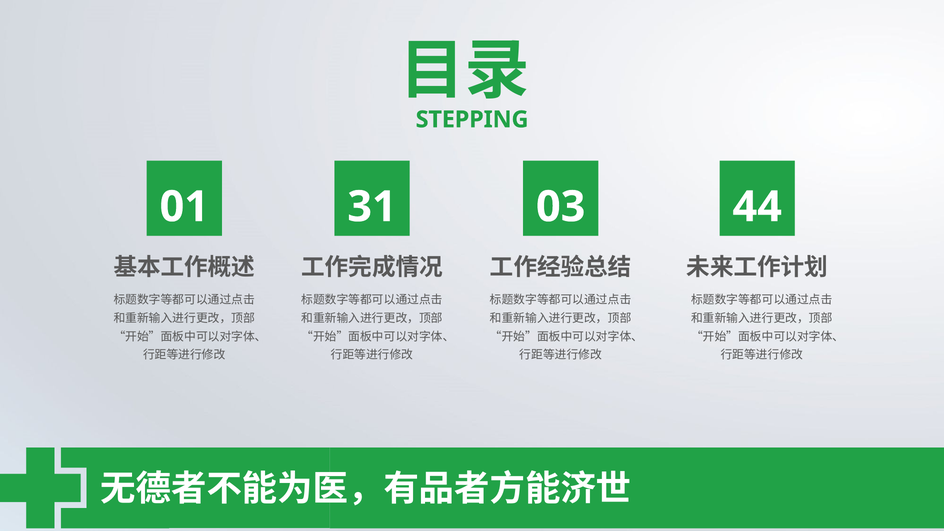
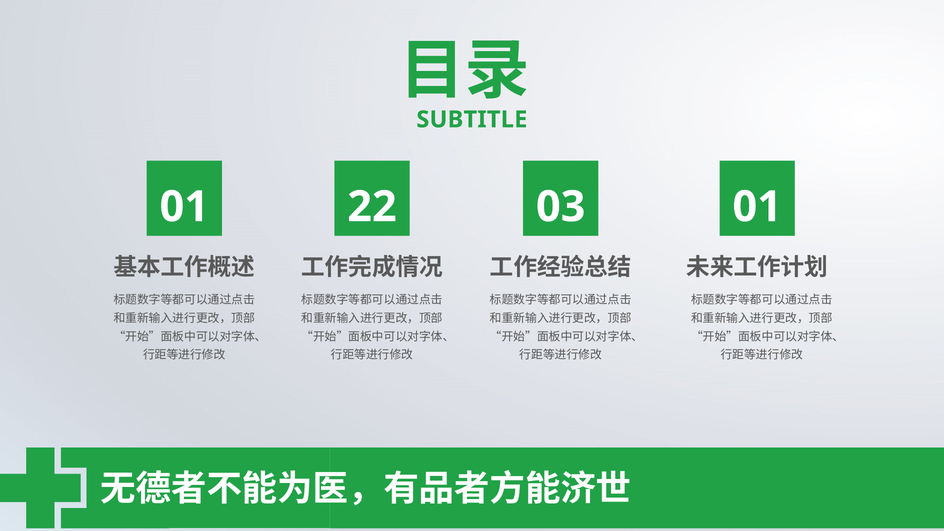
STEPPING: STEPPING -> SUBTITLE (472, 120)
31: 31 -> 22 (372, 207)
03 44: 44 -> 01 (757, 207)
